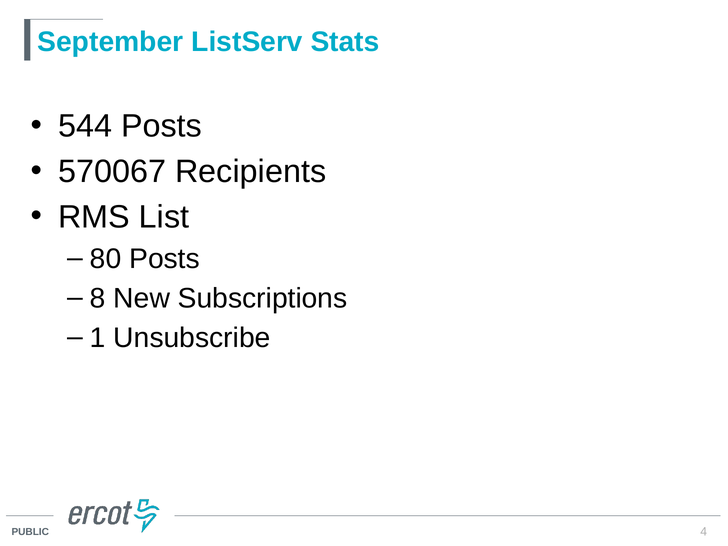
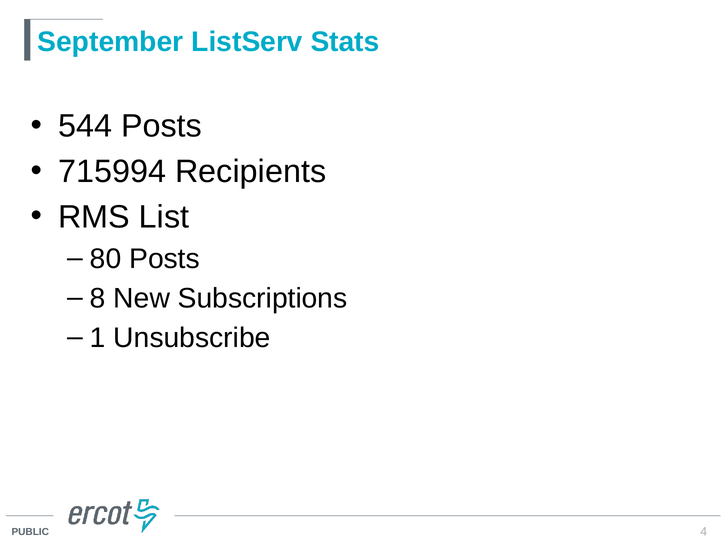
570067: 570067 -> 715994 (112, 172)
